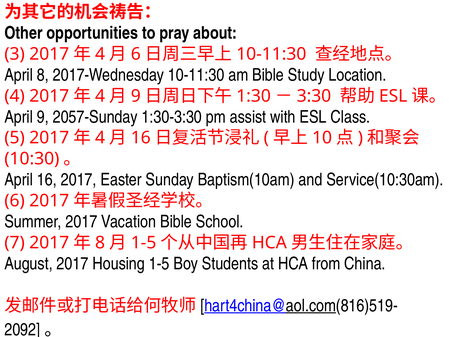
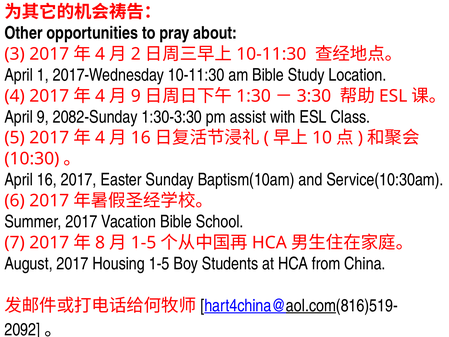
6: 6 -> 2 (136, 54)
April 8: 8 -> 1 (43, 75)
2057-Sunday: 2057-Sunday -> 2082-Sunday (95, 117)
